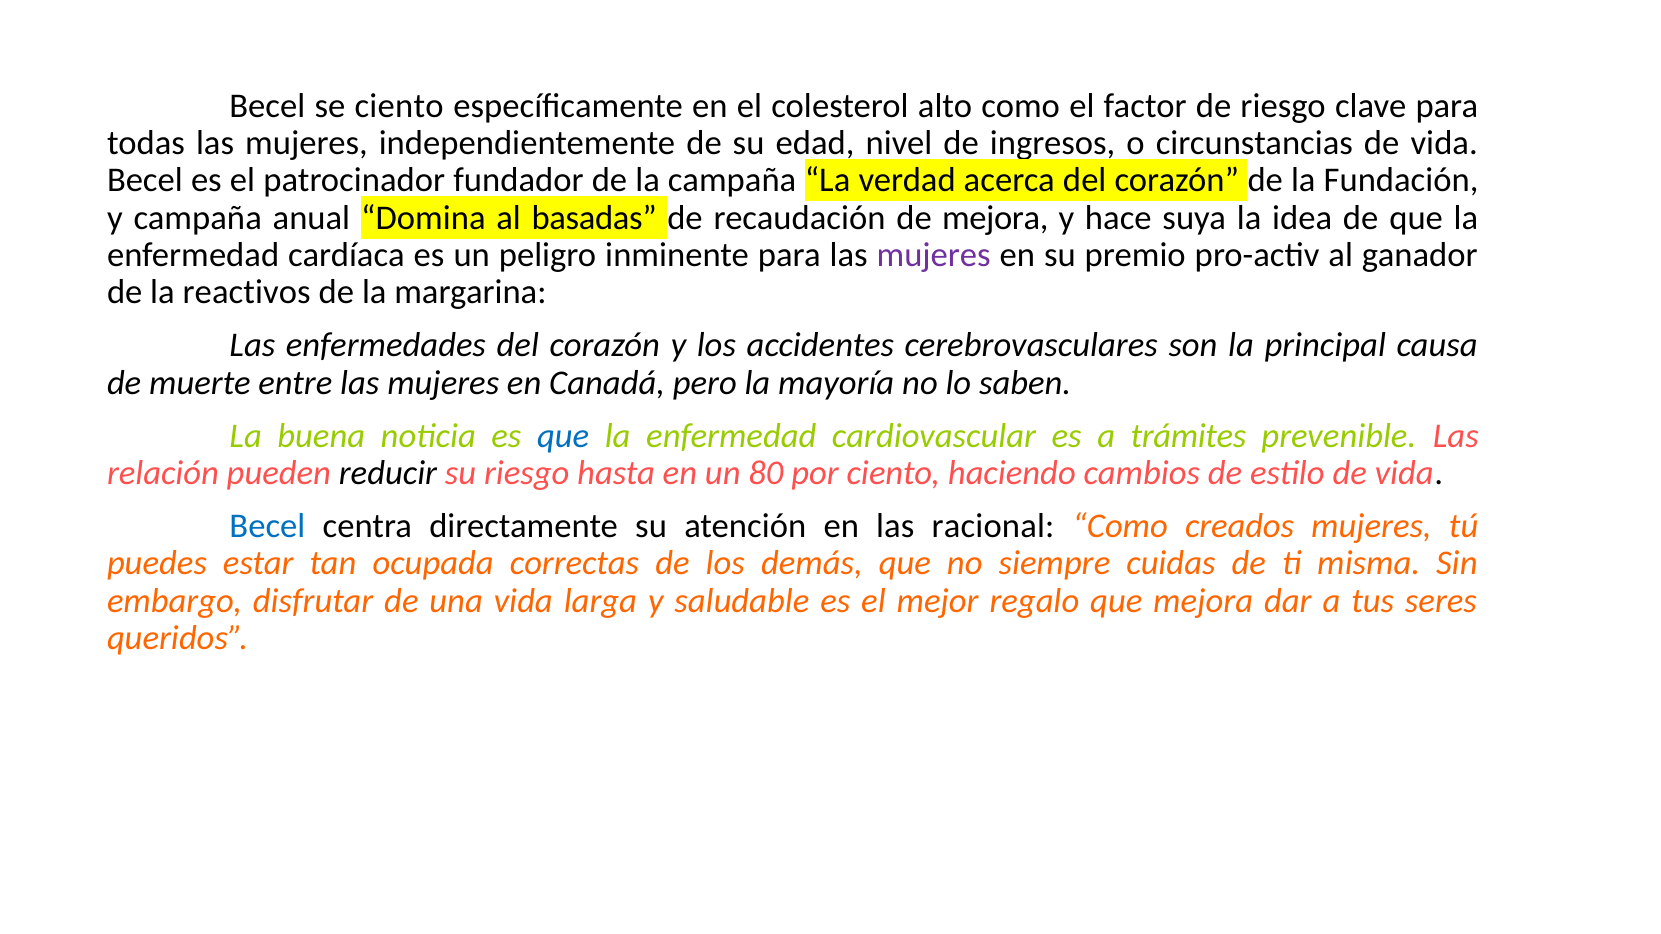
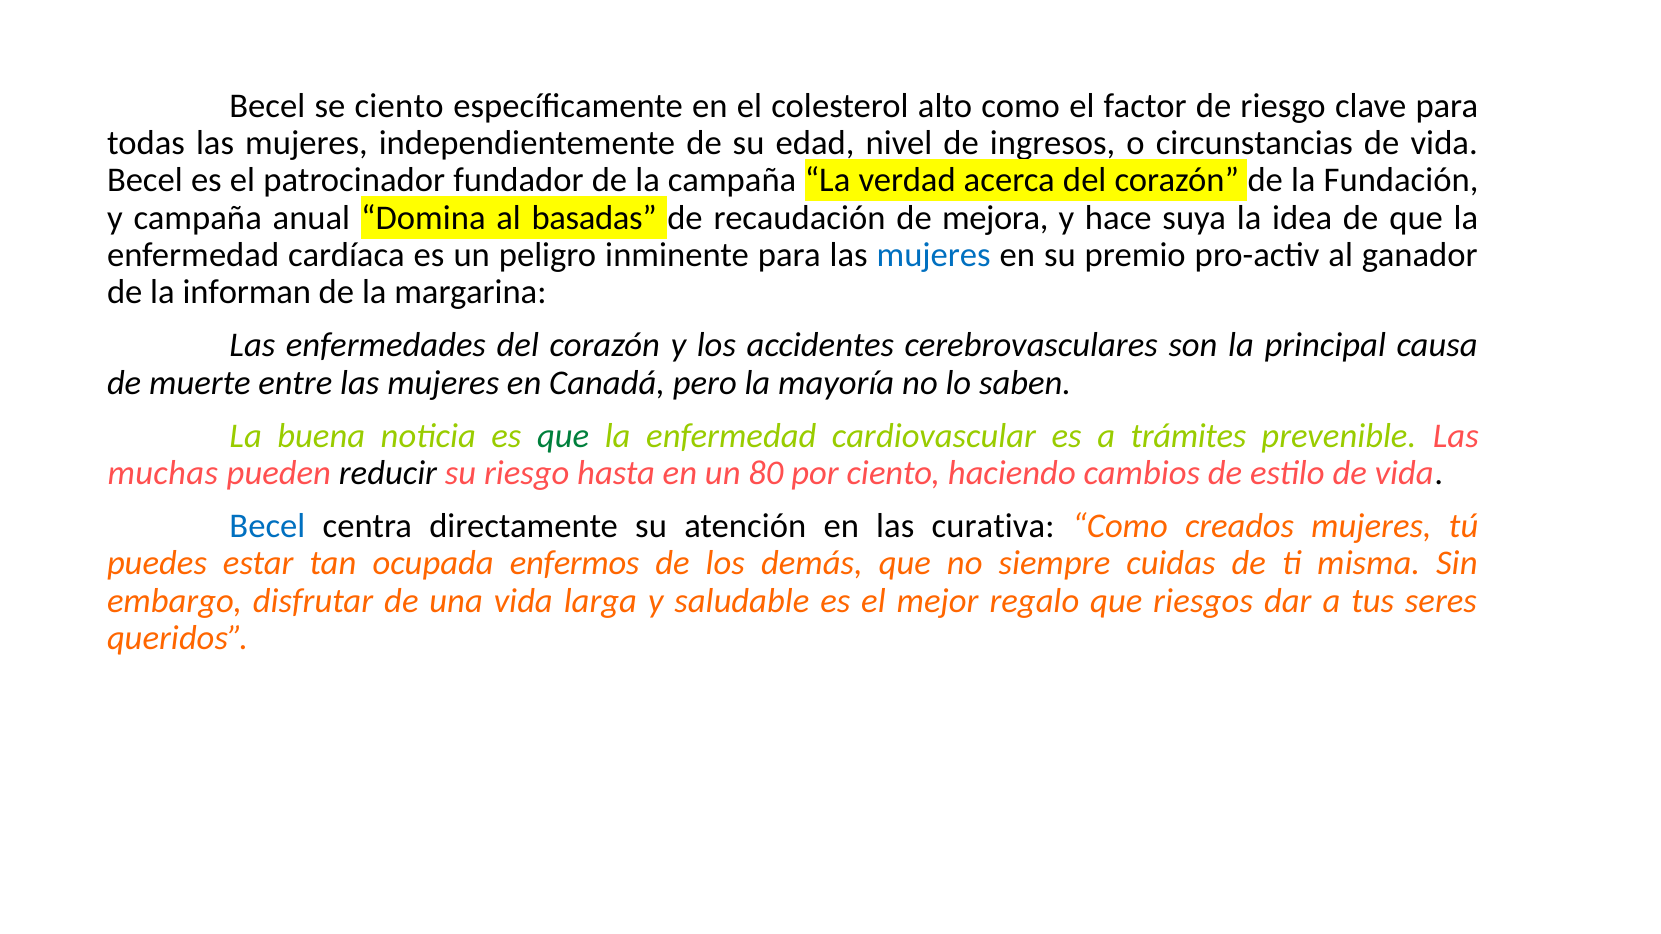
mujeres colour: purple -> blue (934, 255)
reactivos: reactivos -> informan (247, 293)
que colour: blue -> green (563, 436)
relación: relación -> muchas (163, 473)
racional: racional -> curativa (993, 526)
correctas: correctas -> enfermos (575, 563)
que mejora: mejora -> riesgos (1203, 601)
